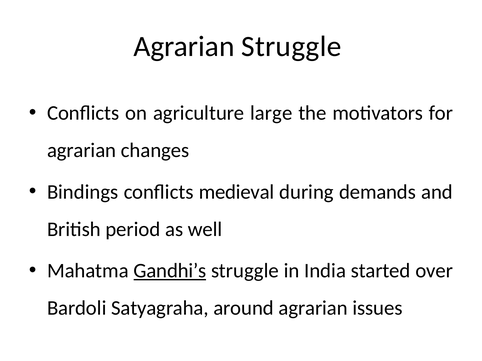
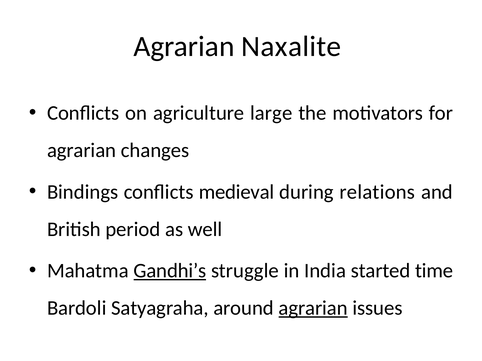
Agrarian Struggle: Struggle -> Naxalite (291, 47)
demands: demands -> relations (377, 192)
over: over -> time (434, 271)
agrarian underline: none -> present (313, 309)
